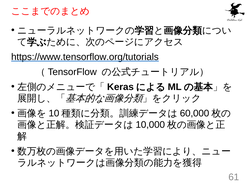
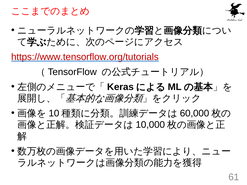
https://www.tensorflow.org/tutorials colour: black -> red (85, 57)
